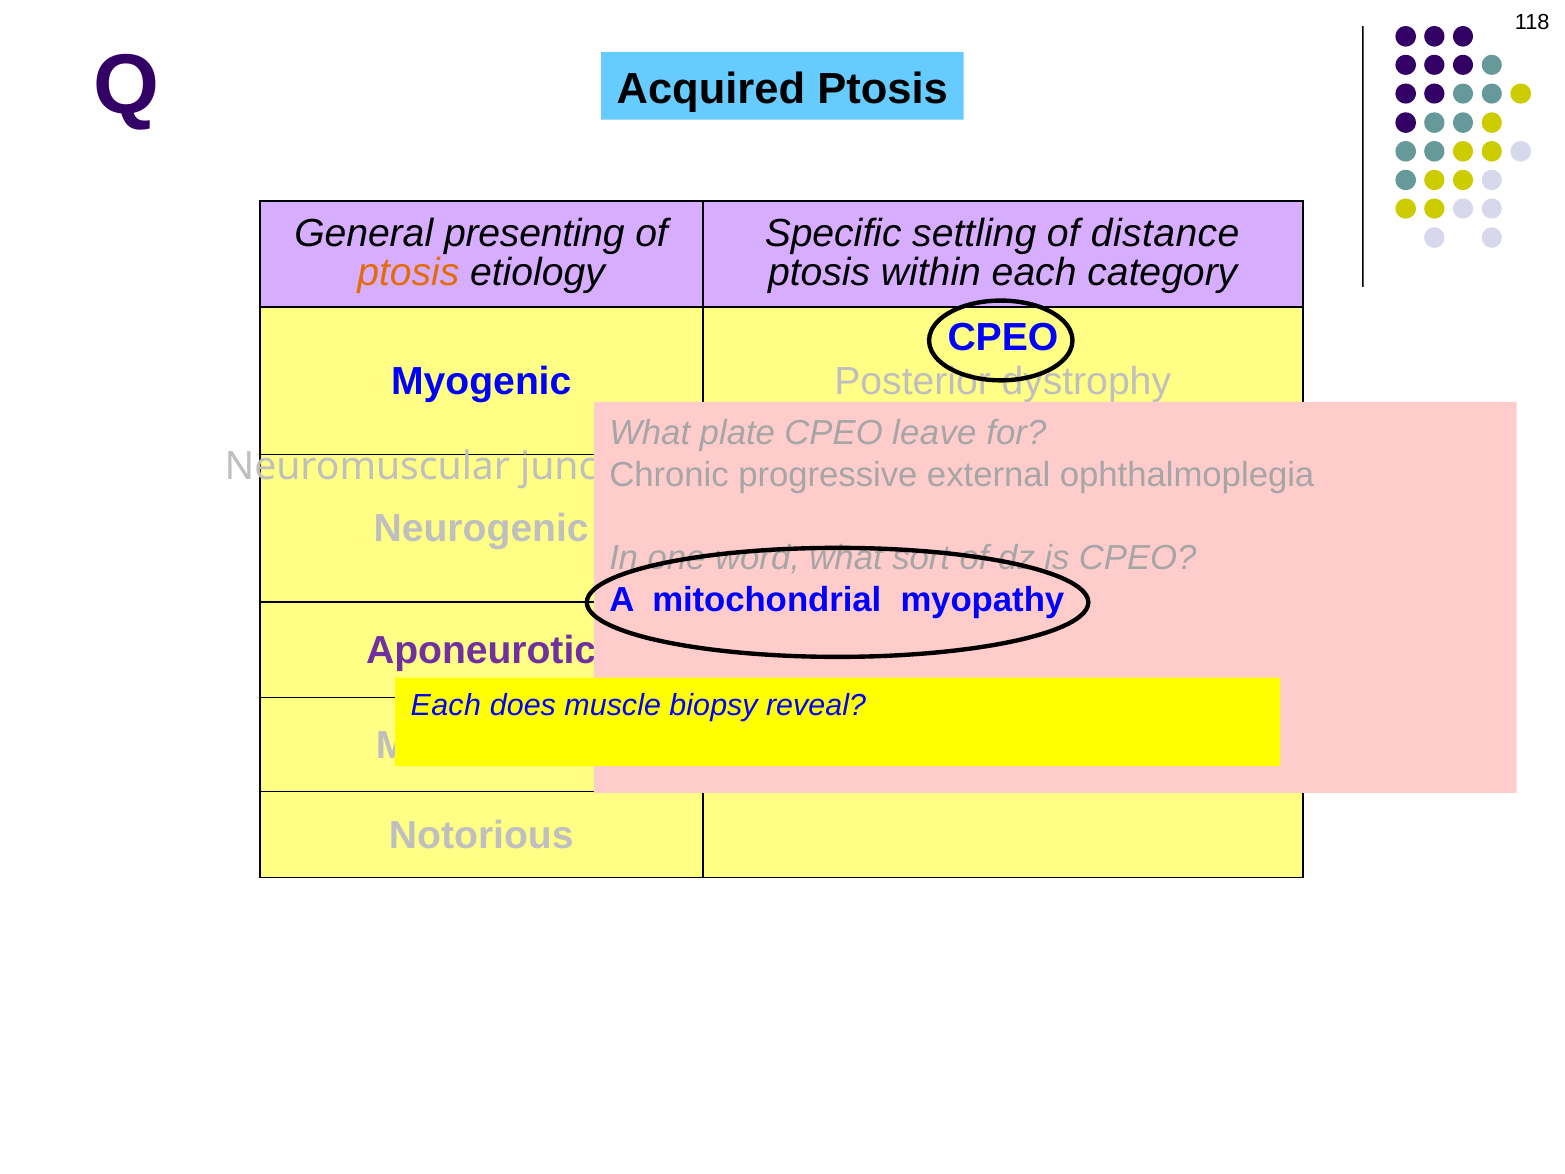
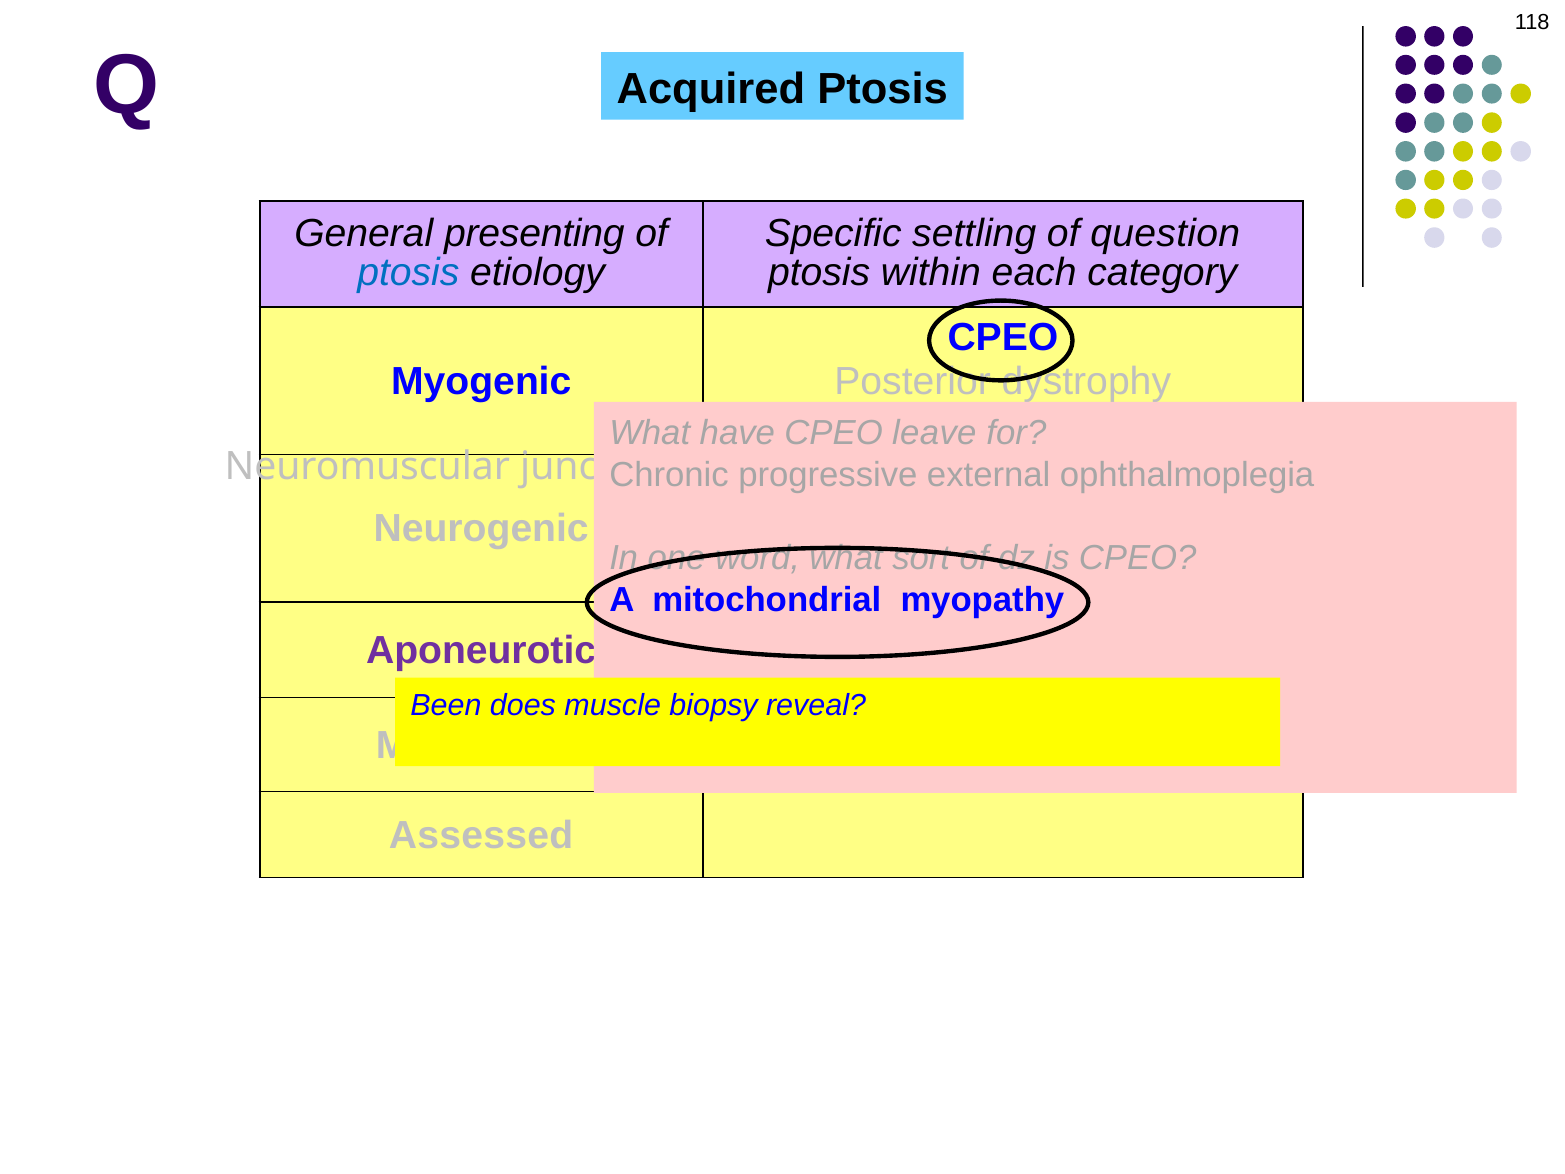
distance: distance -> question (1165, 233)
ptosis colour: orange -> blue (408, 273)
plate: plate -> have (737, 433)
Each: Each -> Been (446, 706)
Notorious: Notorious -> Assessed (481, 835)
